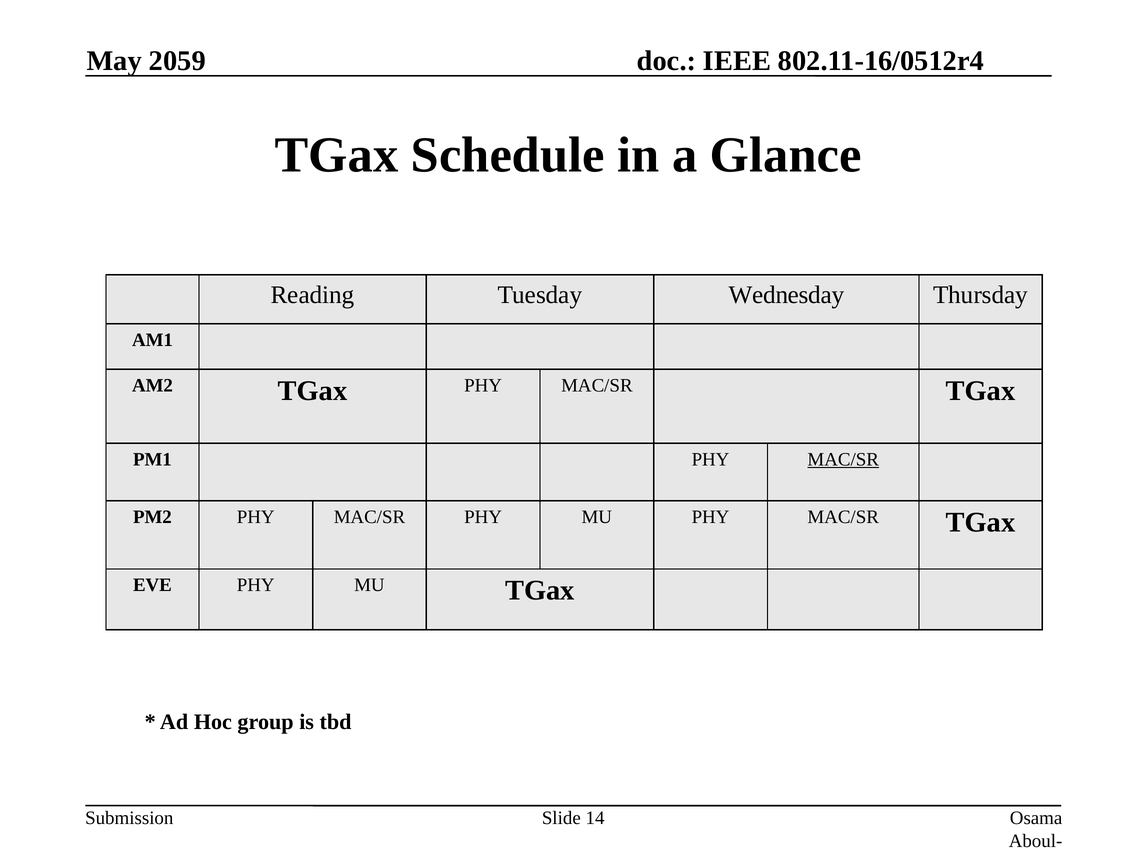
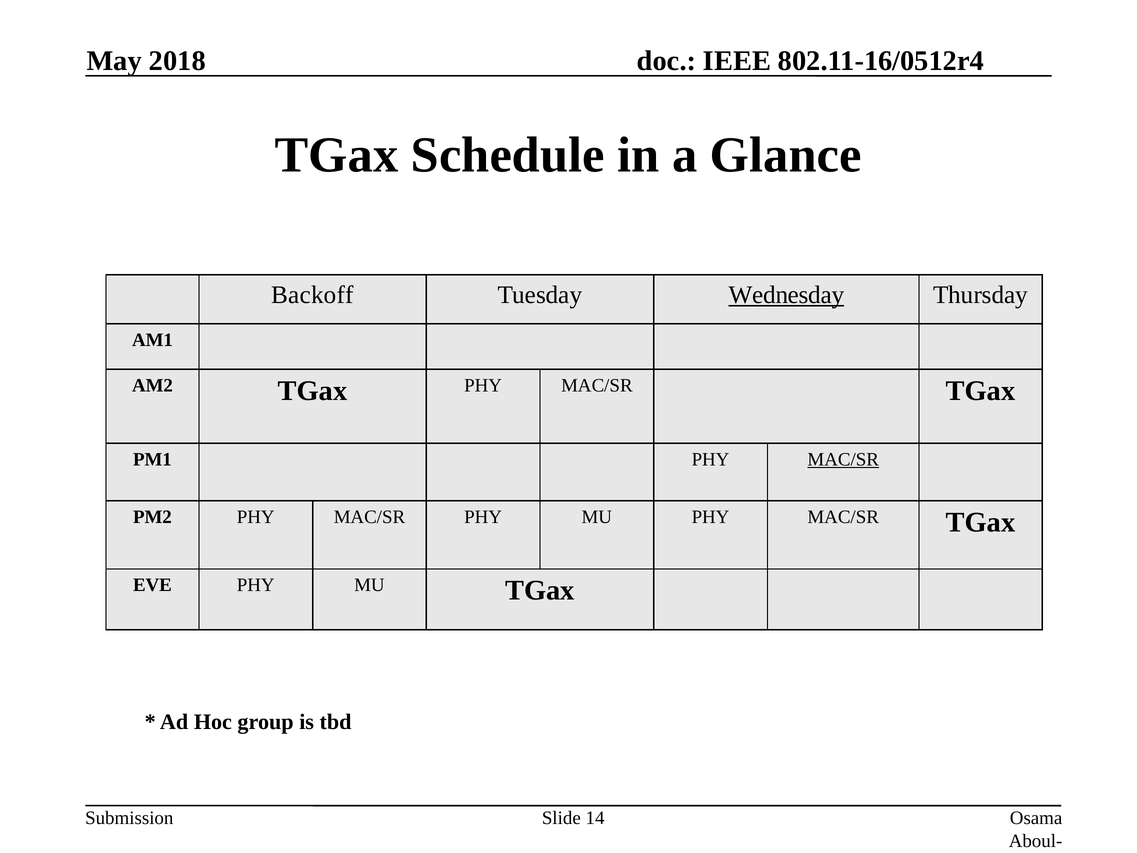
2059: 2059 -> 2018 (177, 61)
Reading: Reading -> Backoff (312, 295)
Wednesday underline: none -> present (786, 295)
